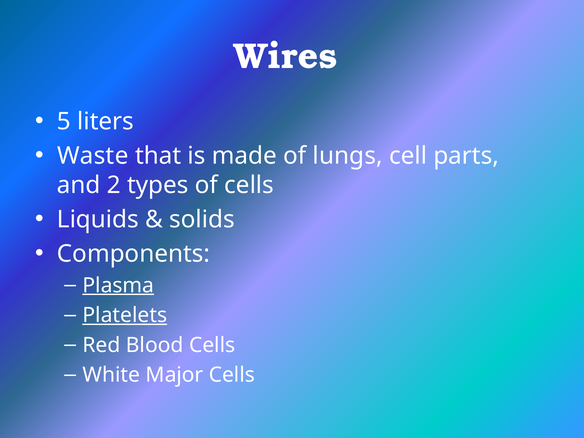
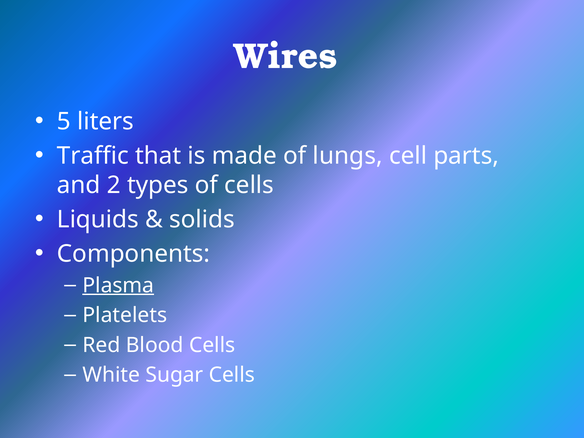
Waste: Waste -> Traffic (93, 156)
Platelets underline: present -> none (125, 315)
Major: Major -> Sugar (174, 375)
